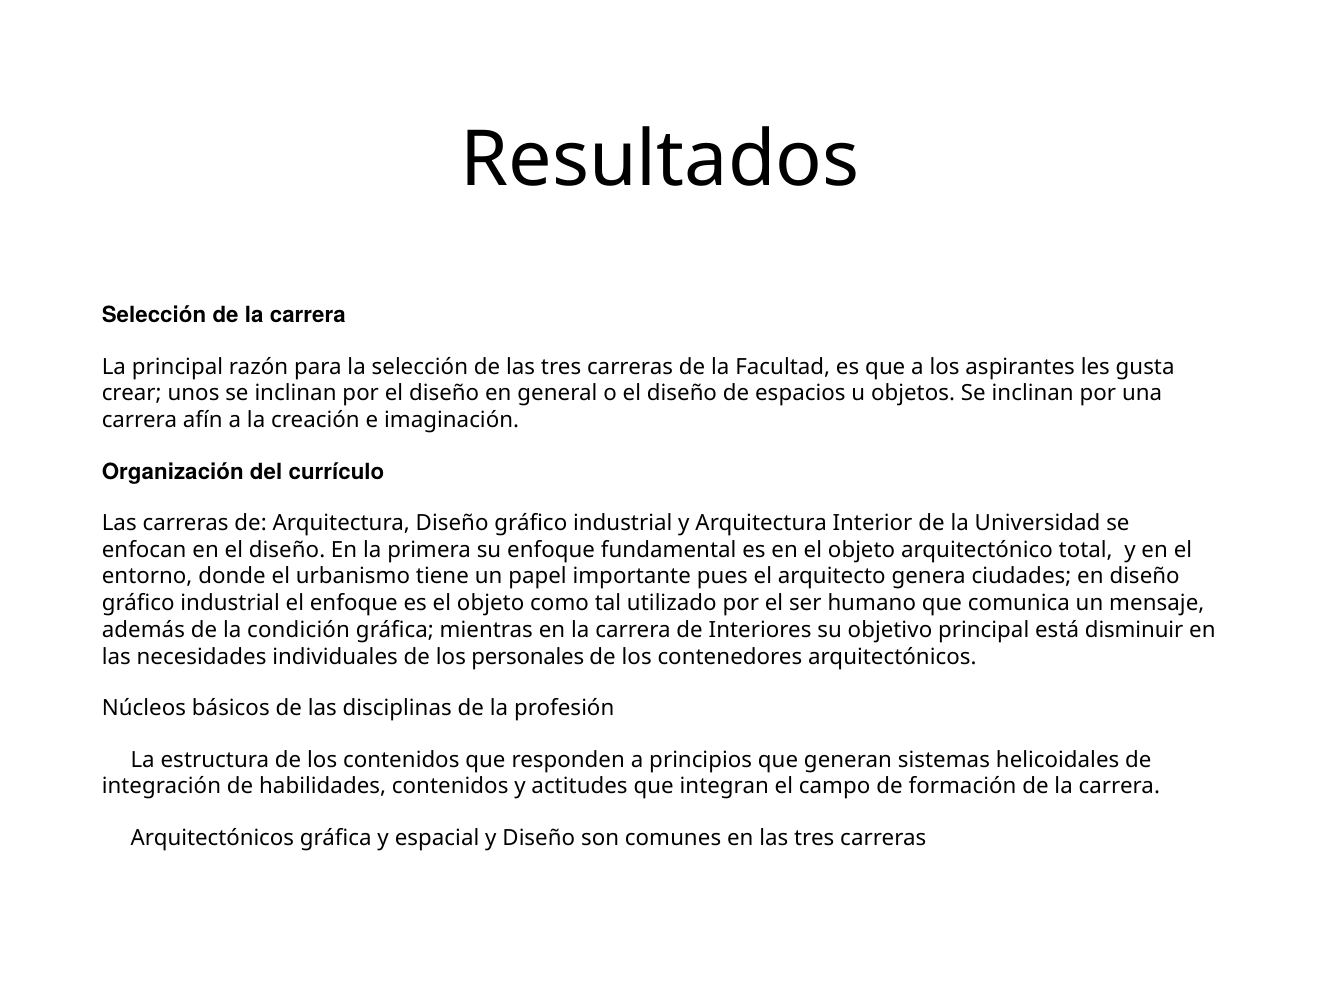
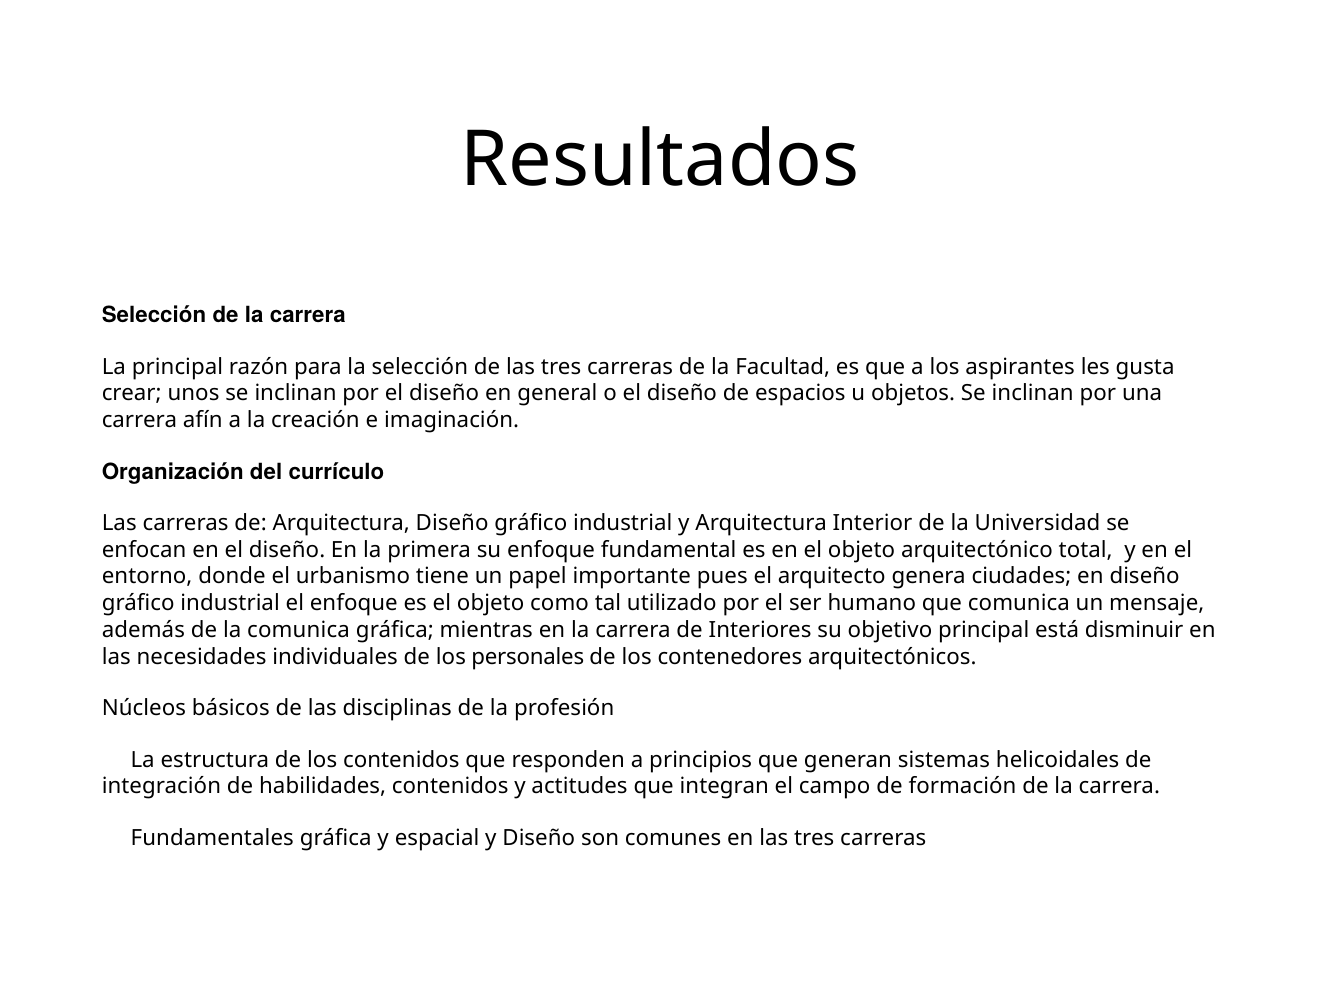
la condición: condición -> comunica (299, 630)
Arquitectónicos: Arquitectónicos -> Fundamentales (212, 838)
